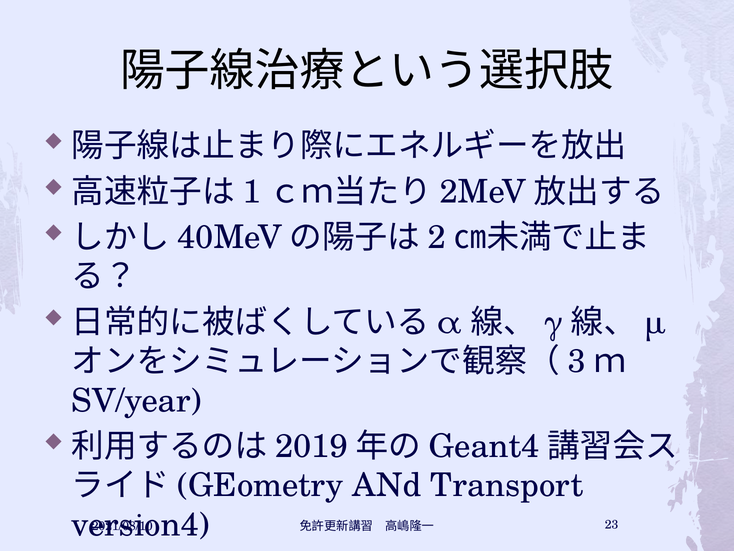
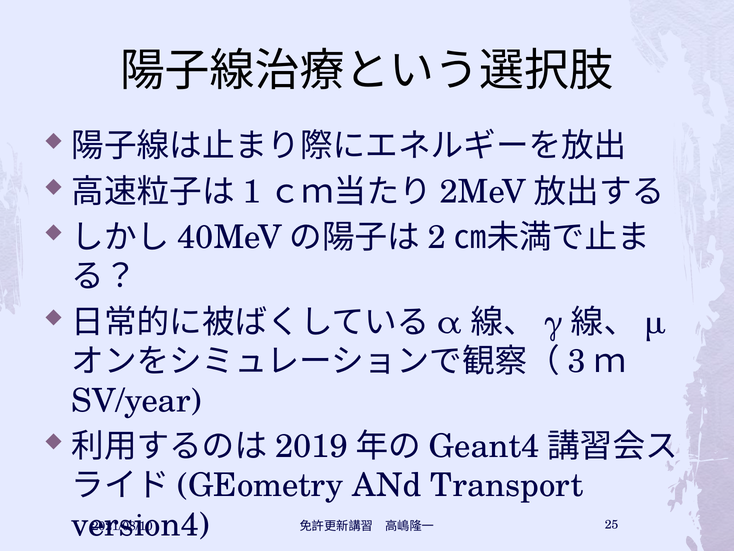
23: 23 -> 25 (612, 524)
